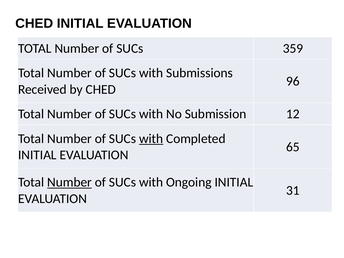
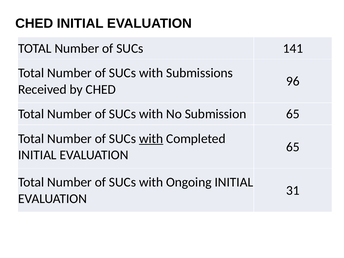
359: 359 -> 141 (293, 48)
Submission 12: 12 -> 65 (293, 114)
Number underline: present -> none (70, 182)
